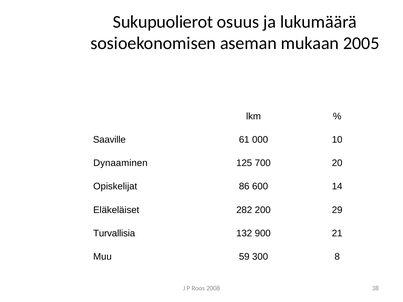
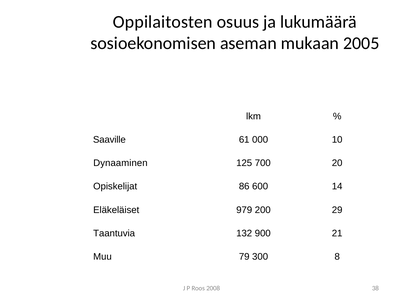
Sukupuolierot: Sukupuolierot -> Oppilaitosten (163, 22)
282: 282 -> 979 (244, 210)
Turvallisia: Turvallisia -> Taantuvia (114, 233)
59: 59 -> 79 (244, 257)
